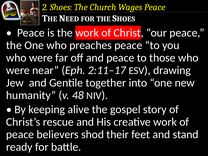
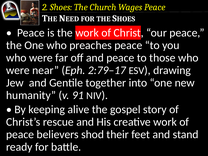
2:11–17: 2:11–17 -> 2:79–17 (107, 70)
48: 48 -> 91 (78, 95)
